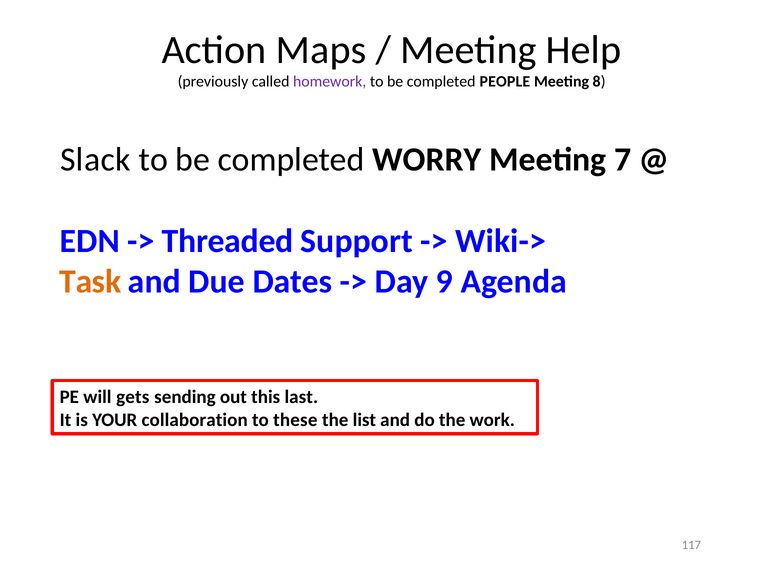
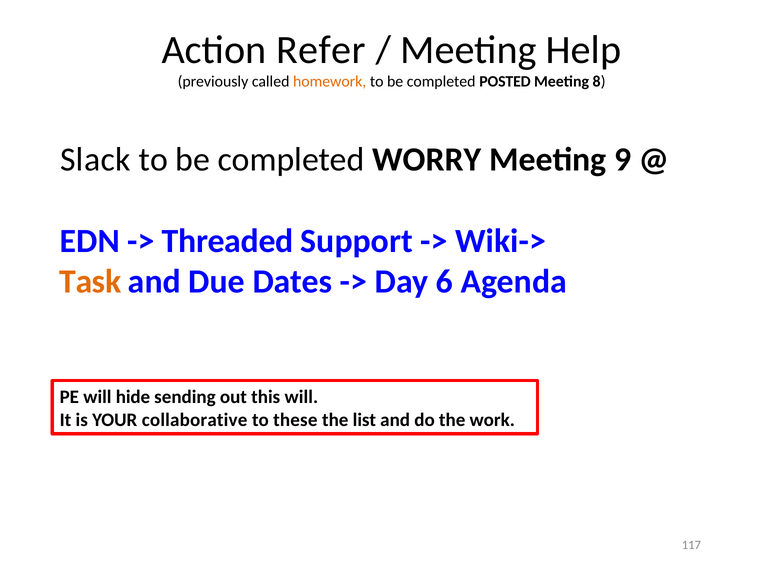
Maps: Maps -> Refer (321, 50)
homework colour: purple -> orange (330, 82)
PEOPLE: PEOPLE -> POSTED (505, 82)
7: 7 -> 9 (623, 160)
9: 9 -> 6 (444, 281)
gets: gets -> hide (133, 397)
this last: last -> will (301, 397)
collaboration: collaboration -> collaborative (195, 420)
